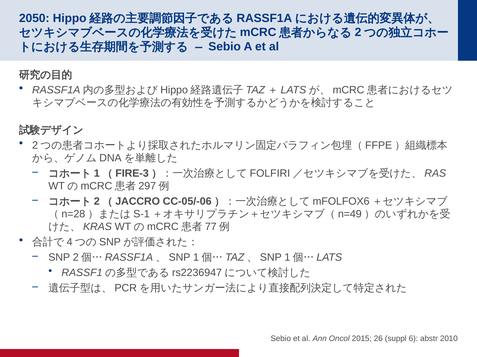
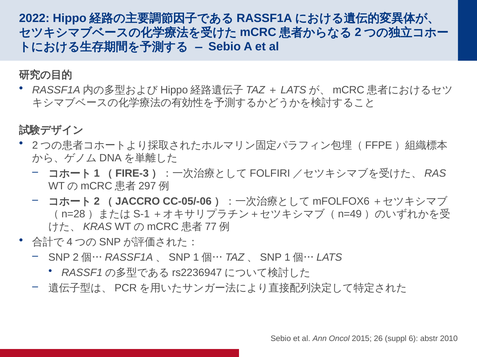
2050: 2050 -> 2022 (34, 18)
